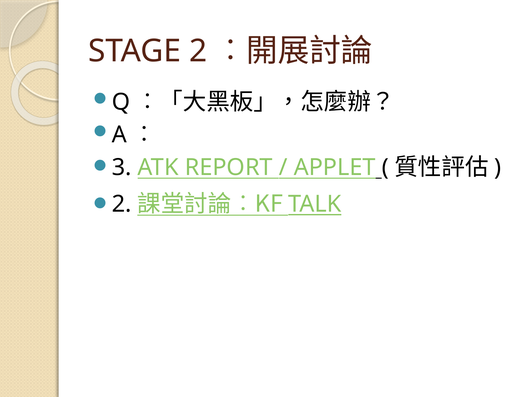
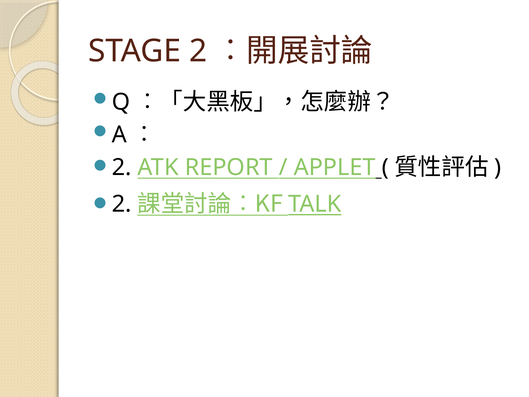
3: 3 -> 2 (122, 167)
